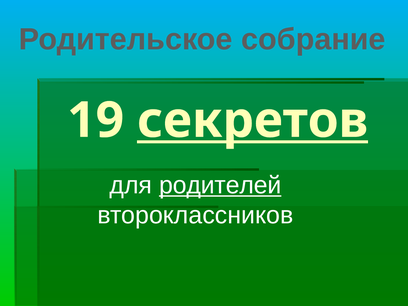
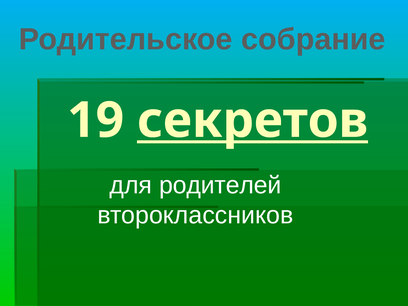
родителей underline: present -> none (220, 185)
